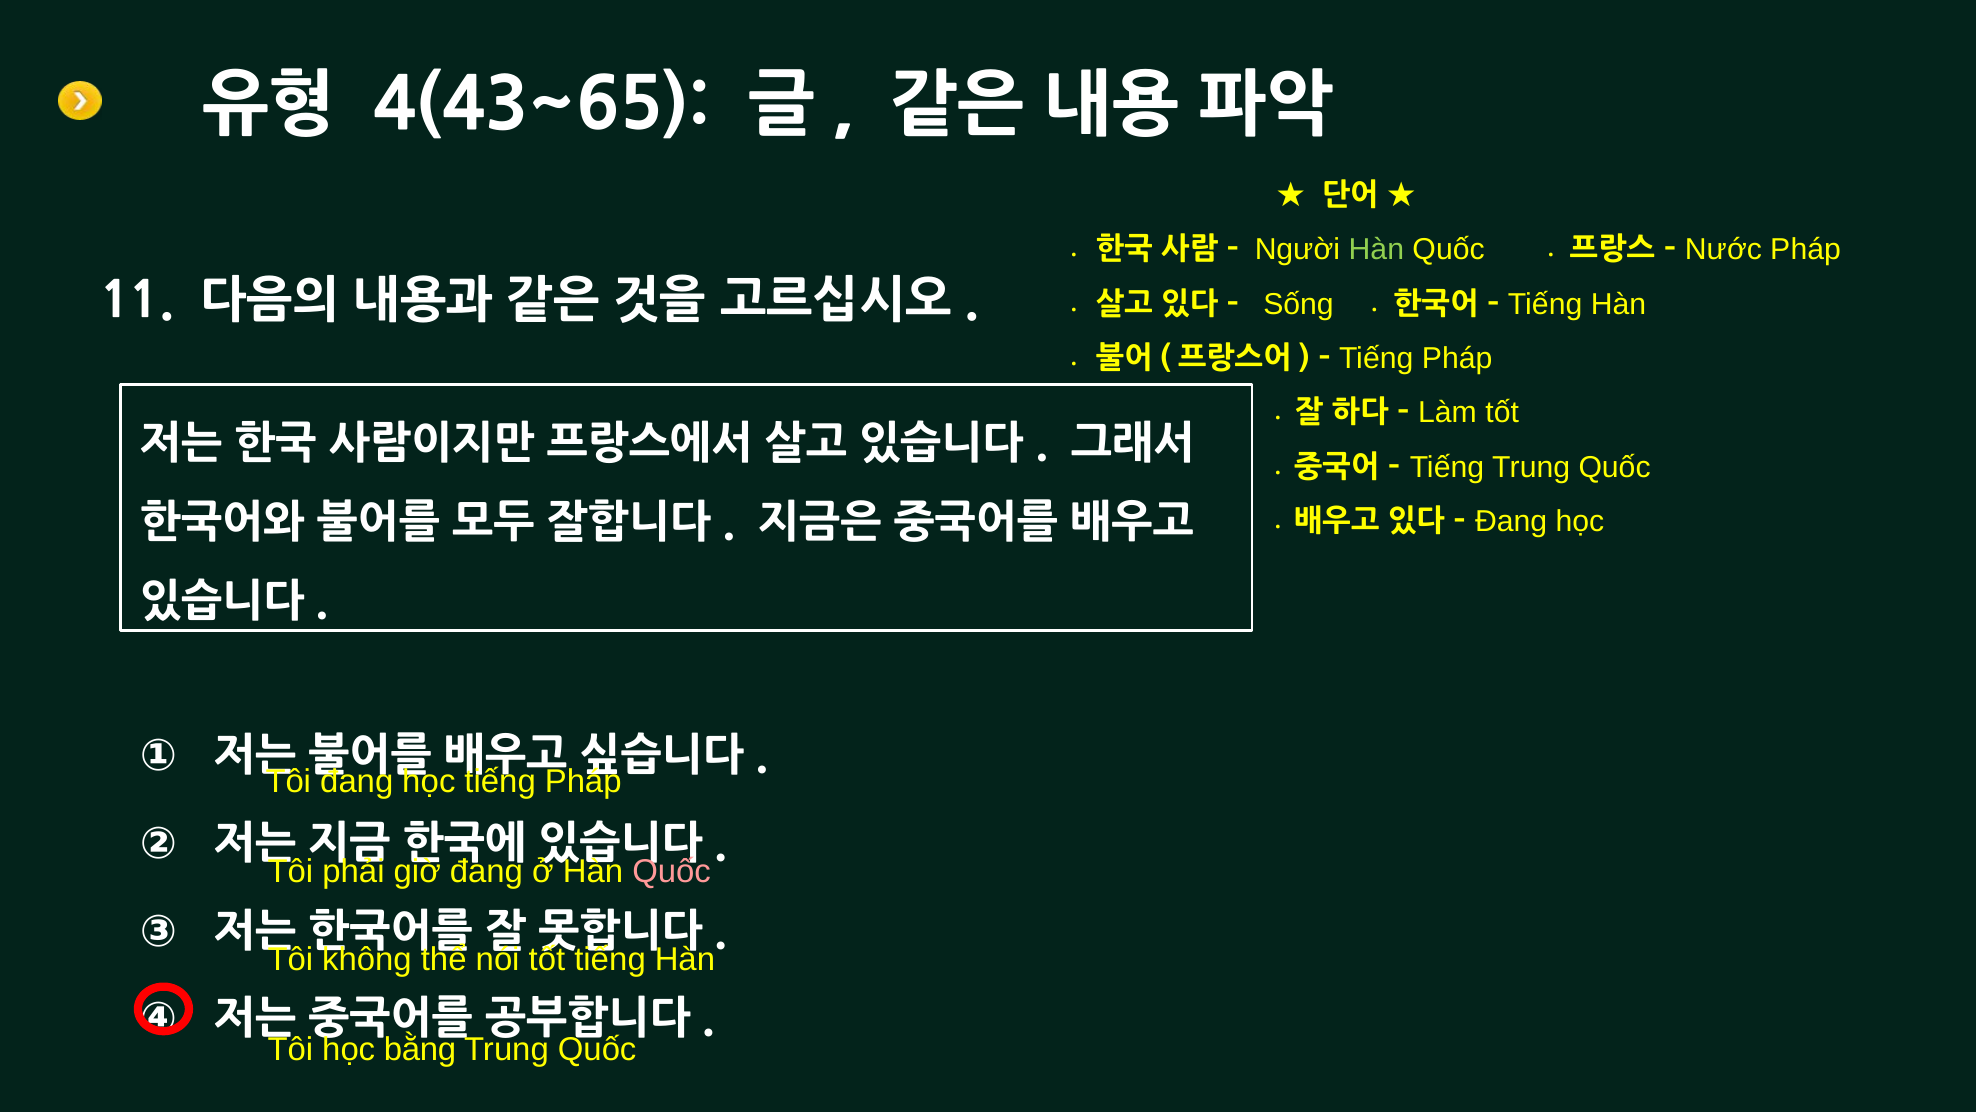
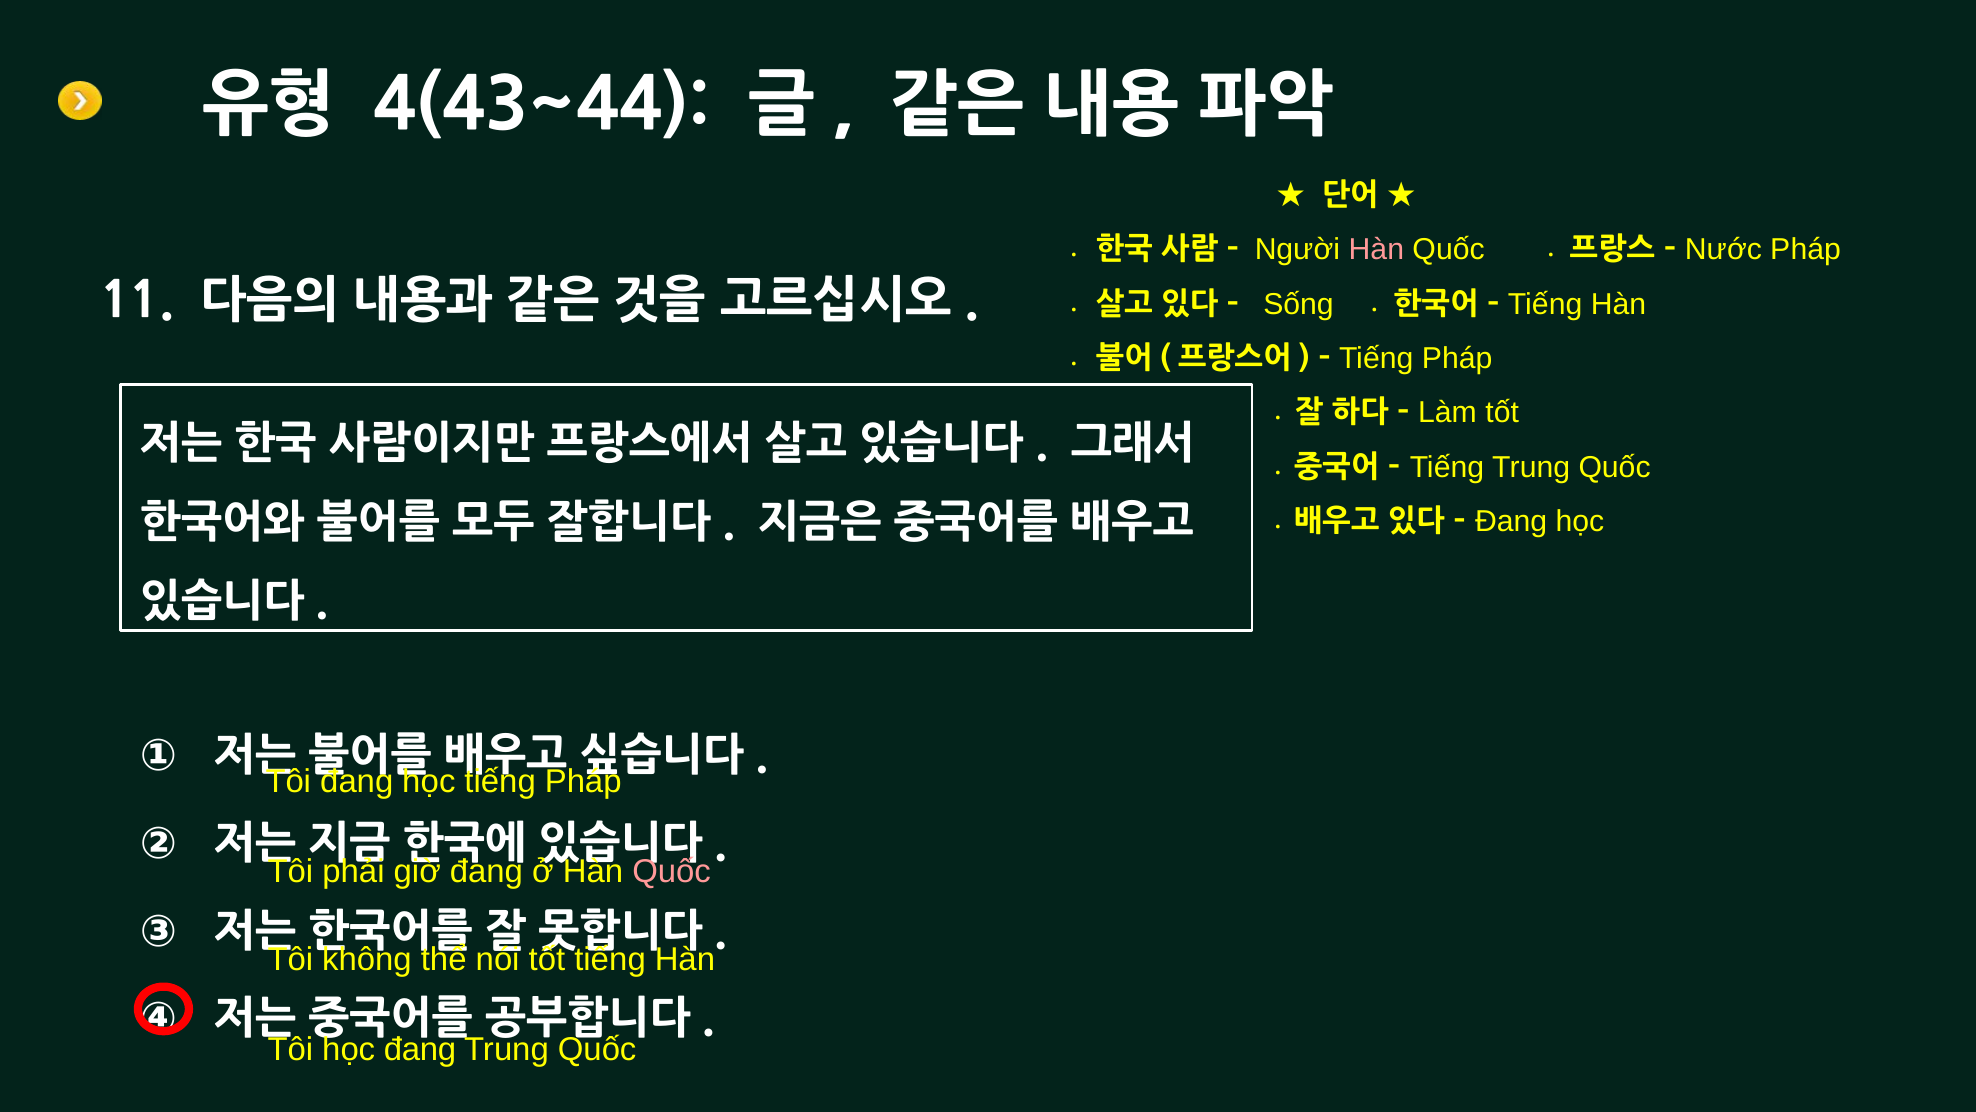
4(43~65: 4(43~65 -> 4(43~44 (542, 106)
Hàn colour: light green -> pink (1376, 250)
học bằng: bằng -> đang (420, 1049)
